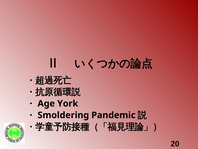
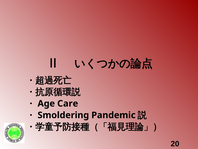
York: York -> Care (68, 103)
